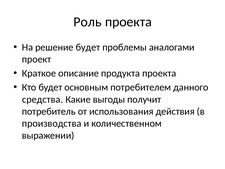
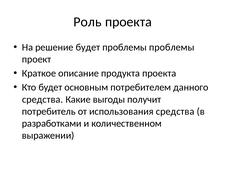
проблемы аналогами: аналогами -> проблемы (172, 47)
использования действия: действия -> средства (175, 111)
производства: производства -> разработками (52, 123)
